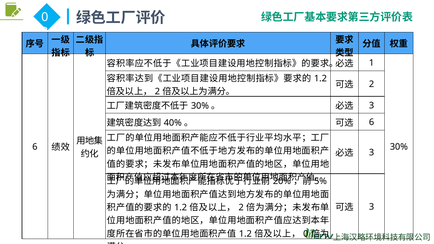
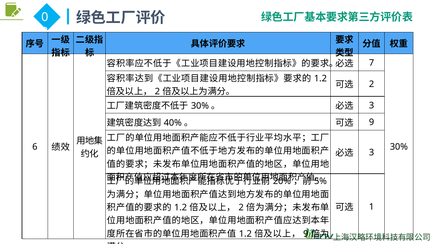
1: 1 -> 7 (372, 63)
6: 6 -> 9 (372, 122)
3: 3 -> 1 (372, 207)
0: 0 -> 9 (306, 234)
